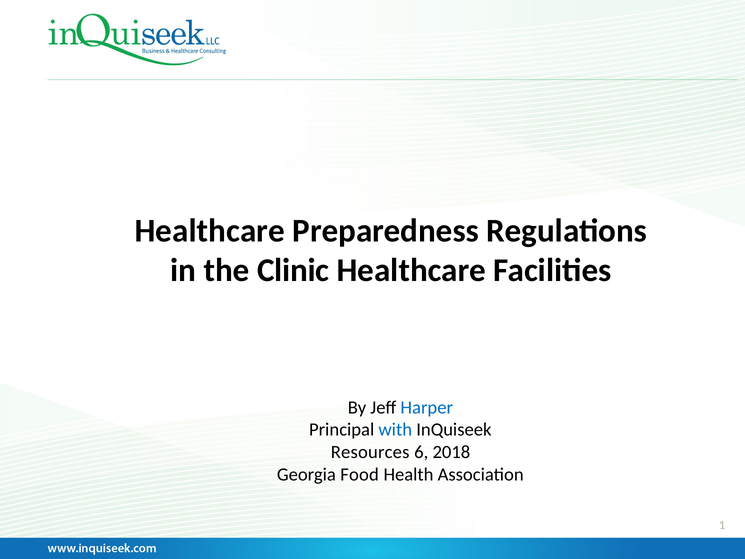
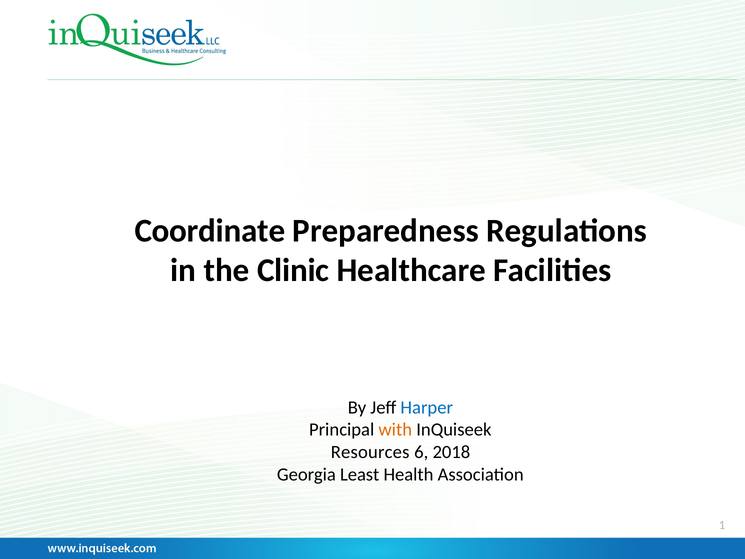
Healthcare: Healthcare -> Coordinate (210, 231)
with colour: blue -> orange (395, 430)
Food: Food -> Least (360, 474)
